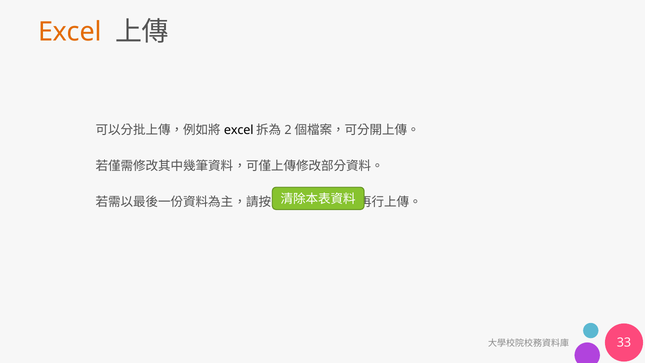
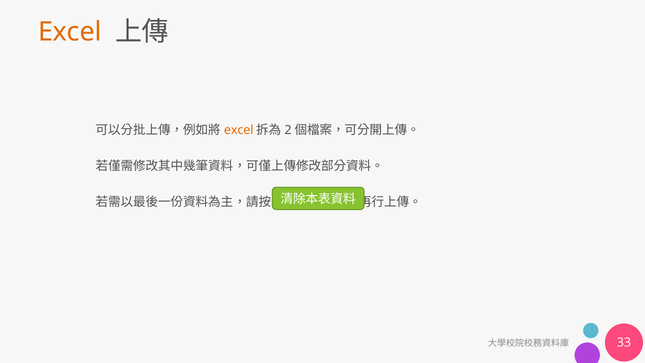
excel colour: black -> orange (239, 130)
